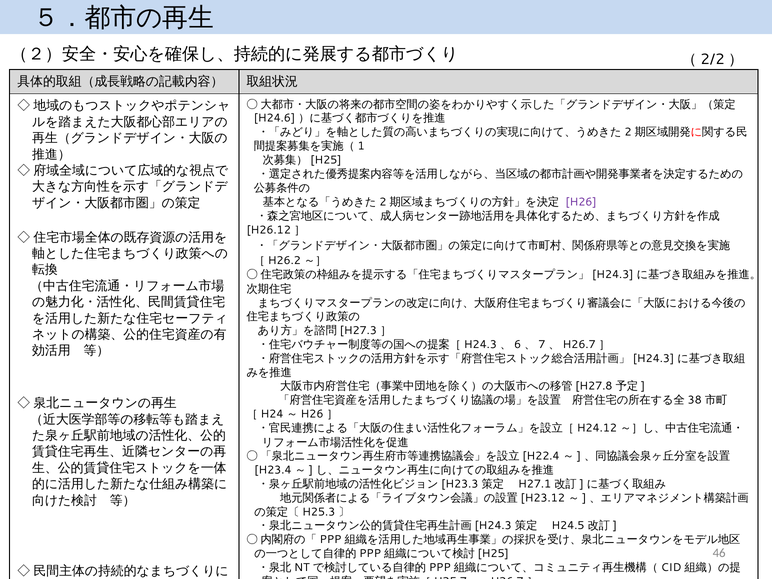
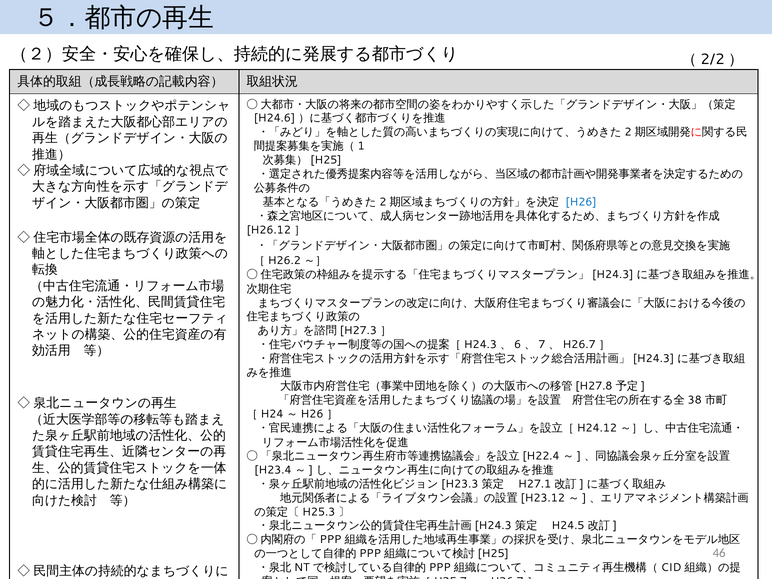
H26 colour: purple -> blue (581, 202)
